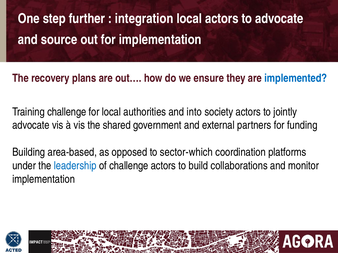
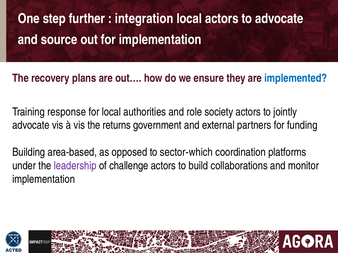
Training challenge: challenge -> response (67, 112)
into: into -> role (194, 112)
shared: shared -> returns (117, 126)
leadership colour: blue -> purple (75, 166)
